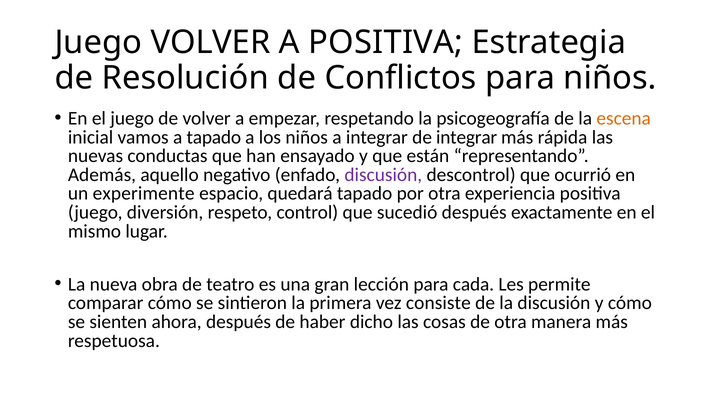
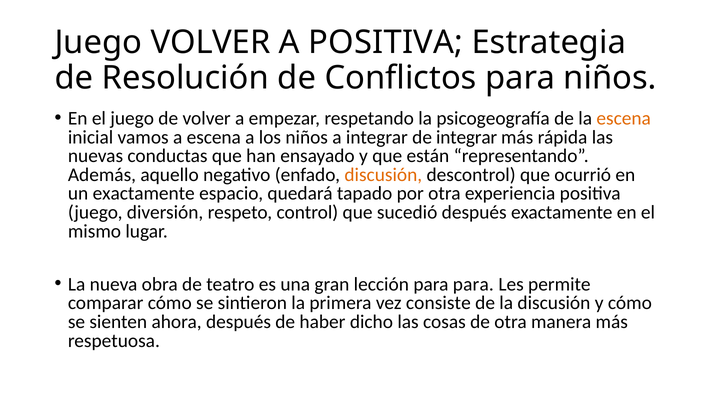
a tapado: tapado -> escena (214, 137)
discusión colour: purple -> orange (383, 175)
un experimente: experimente -> exactamente (144, 194)
para cada: cada -> para (473, 284)
